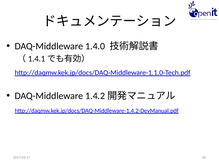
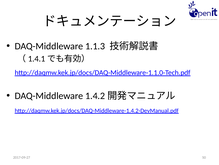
1.4.0: 1.4.0 -> 1.1.3 (95, 46)
